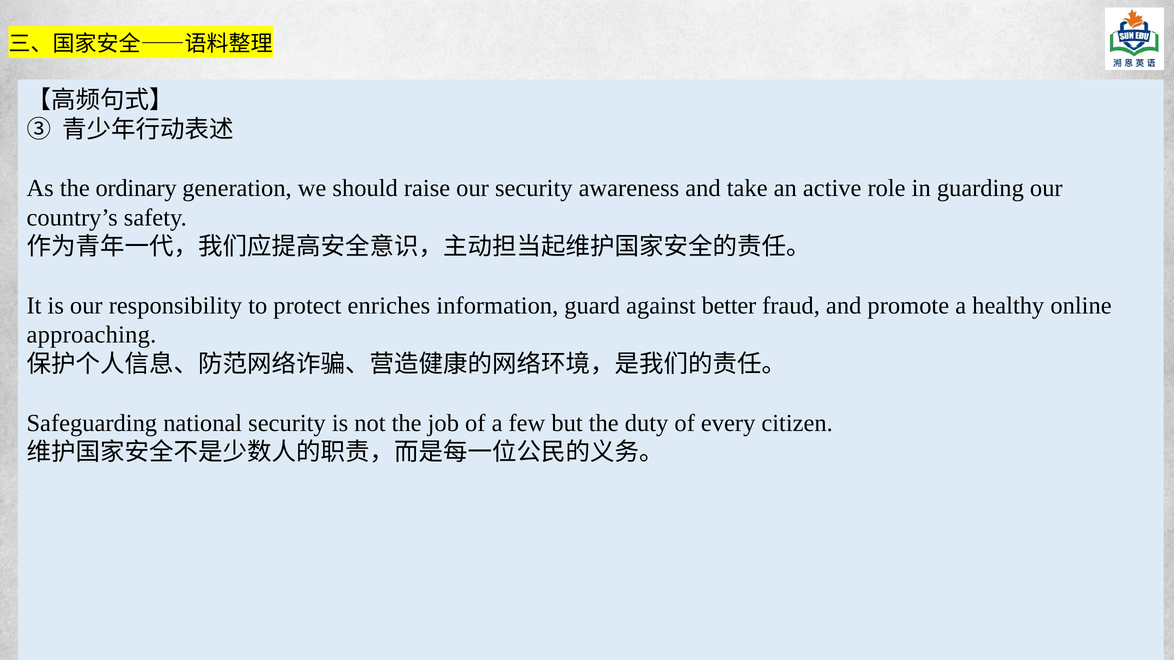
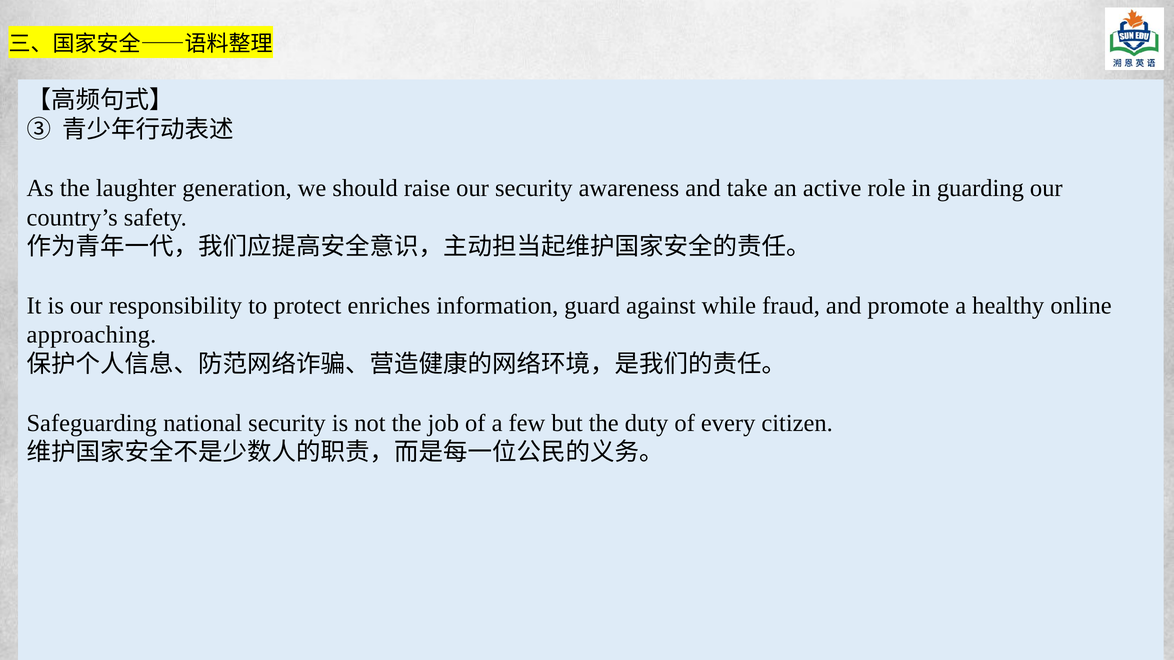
ordinary: ordinary -> laughter (136, 188)
better: better -> while (729, 306)
